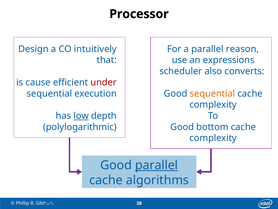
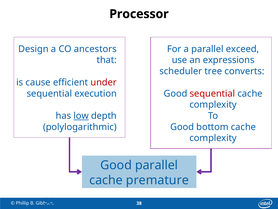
intuitively: intuitively -> ancestors (95, 49)
reason: reason -> exceed (243, 49)
also: also -> tree (213, 71)
sequential colour: orange -> red (212, 93)
parallel underline: present -> none (157, 165)
algorithms: algorithms -> premature (157, 180)
